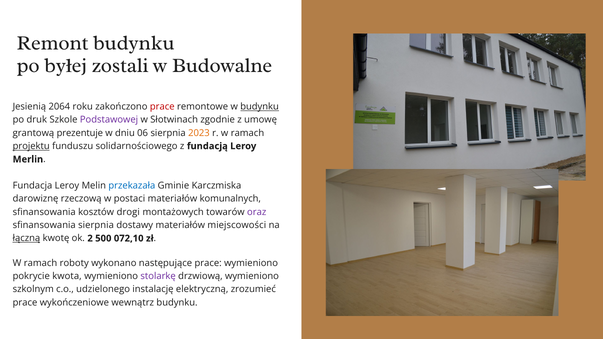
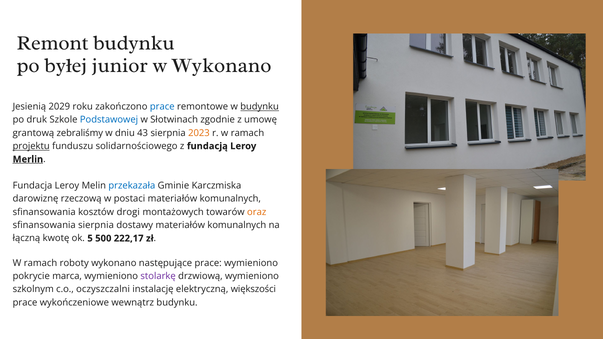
zostali: zostali -> junior (120, 66)
w Budowalne: Budowalne -> Wykonano (222, 66)
2064: 2064 -> 2029 (59, 107)
prace colour: red -> blue (162, 107)
Podstawowej colour: purple -> blue (109, 120)
prezentuje: prezentuje -> zebraliśmy (80, 133)
06: 06 -> 43 (143, 133)
Merlin underline: none -> present (28, 159)
oraz colour: purple -> orange (257, 212)
dostawy materiałów miejscowości: miejscowości -> komunalnych (237, 225)
łączną underline: present -> none (26, 238)
2: 2 -> 5 (90, 238)
072,10: 072,10 -> 222,17 (129, 238)
kwota: kwota -> marca (67, 276)
udzielonego: udzielonego -> oczyszczalni (103, 289)
zrozumieć: zrozumieć -> większości (253, 289)
